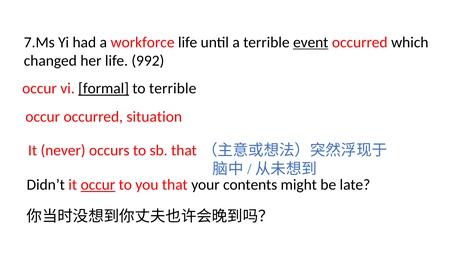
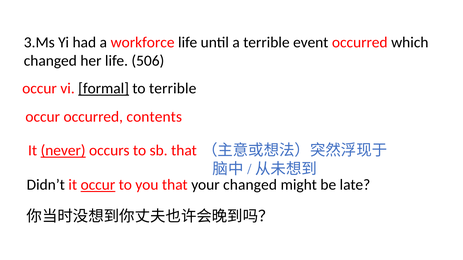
7.Ms: 7.Ms -> 3.Ms (39, 42)
event underline: present -> none (311, 42)
992: 992 -> 506 (148, 61)
situation: situation -> contents (154, 117)
never underline: none -> present (63, 151)
your contents: contents -> changed (250, 185)
